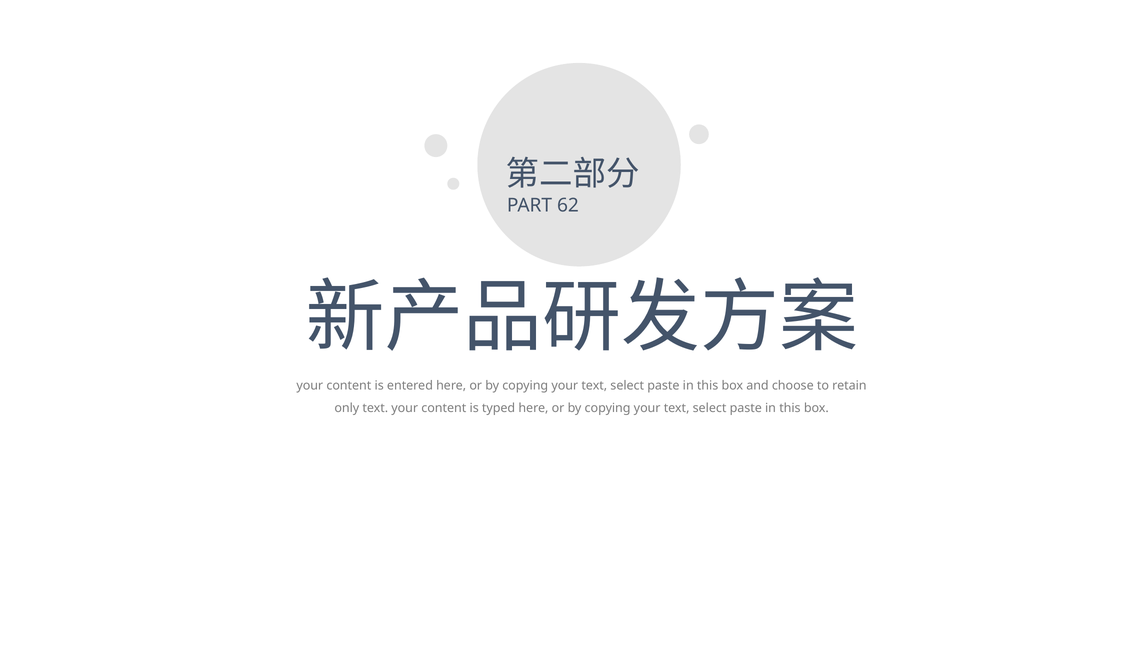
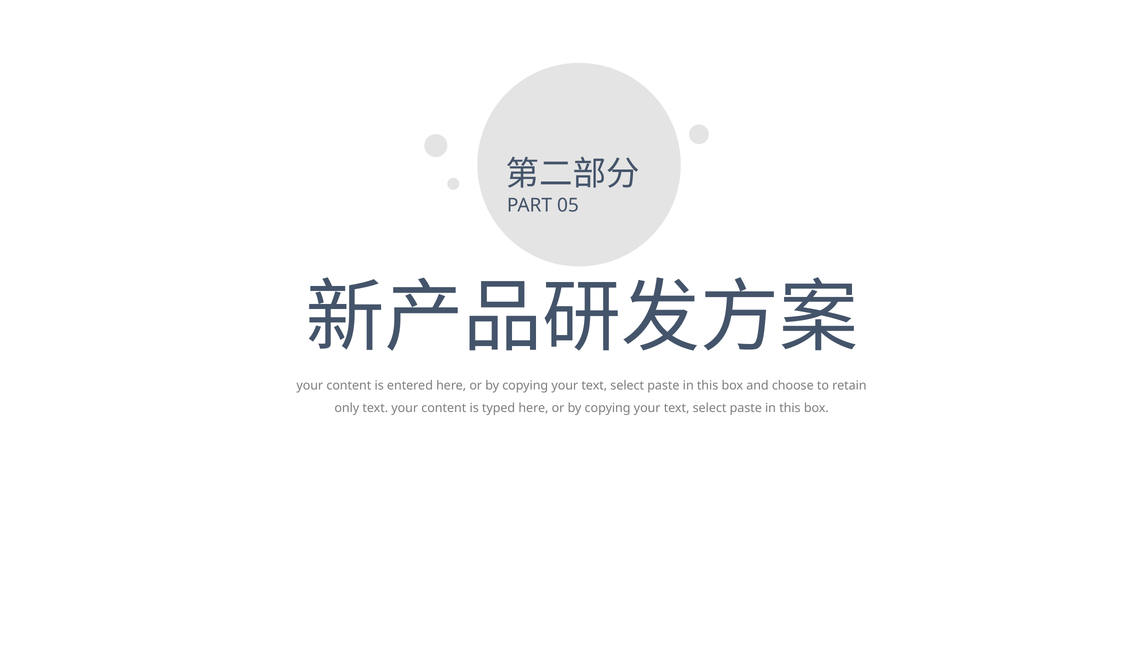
62: 62 -> 05 (568, 205)
